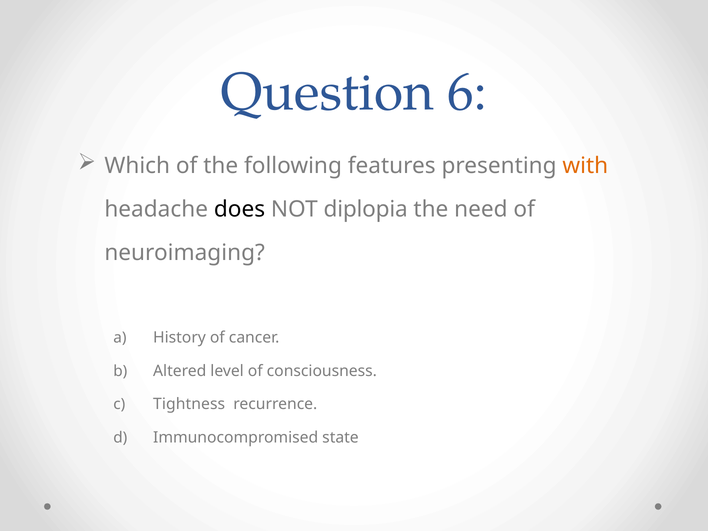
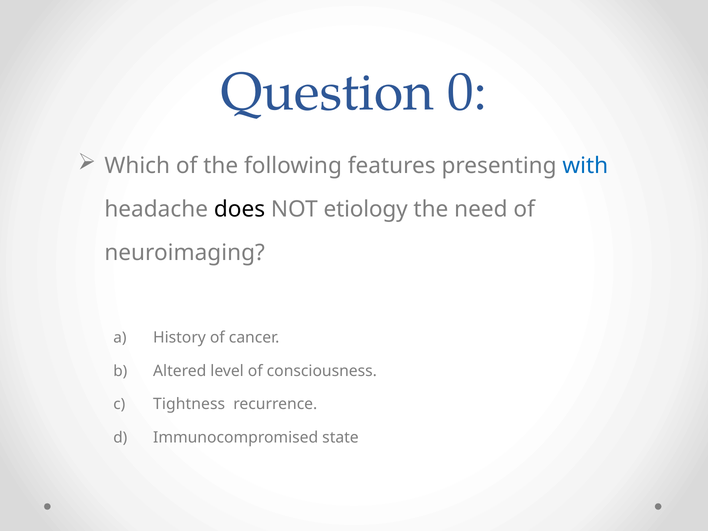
6: 6 -> 0 (467, 92)
with colour: orange -> blue (585, 166)
diplopia: diplopia -> etiology (366, 209)
